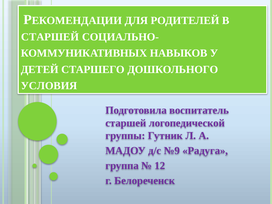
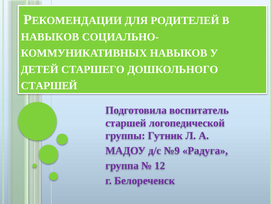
СТАРШЕЙ: СТАРШЕЙ -> НАВЫКОВ (50, 37)
УСЛОВИЯ: УСЛОВИЯ -> СТАРШЕЙ (49, 86)
